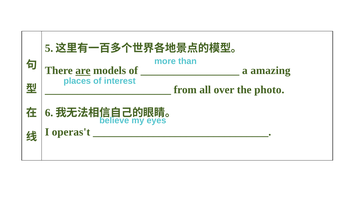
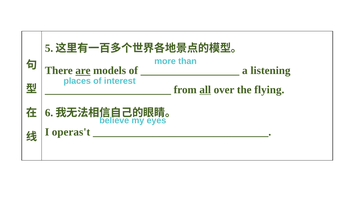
amazing: amazing -> listening (270, 70)
all underline: none -> present (205, 89)
photo: photo -> flying (269, 89)
